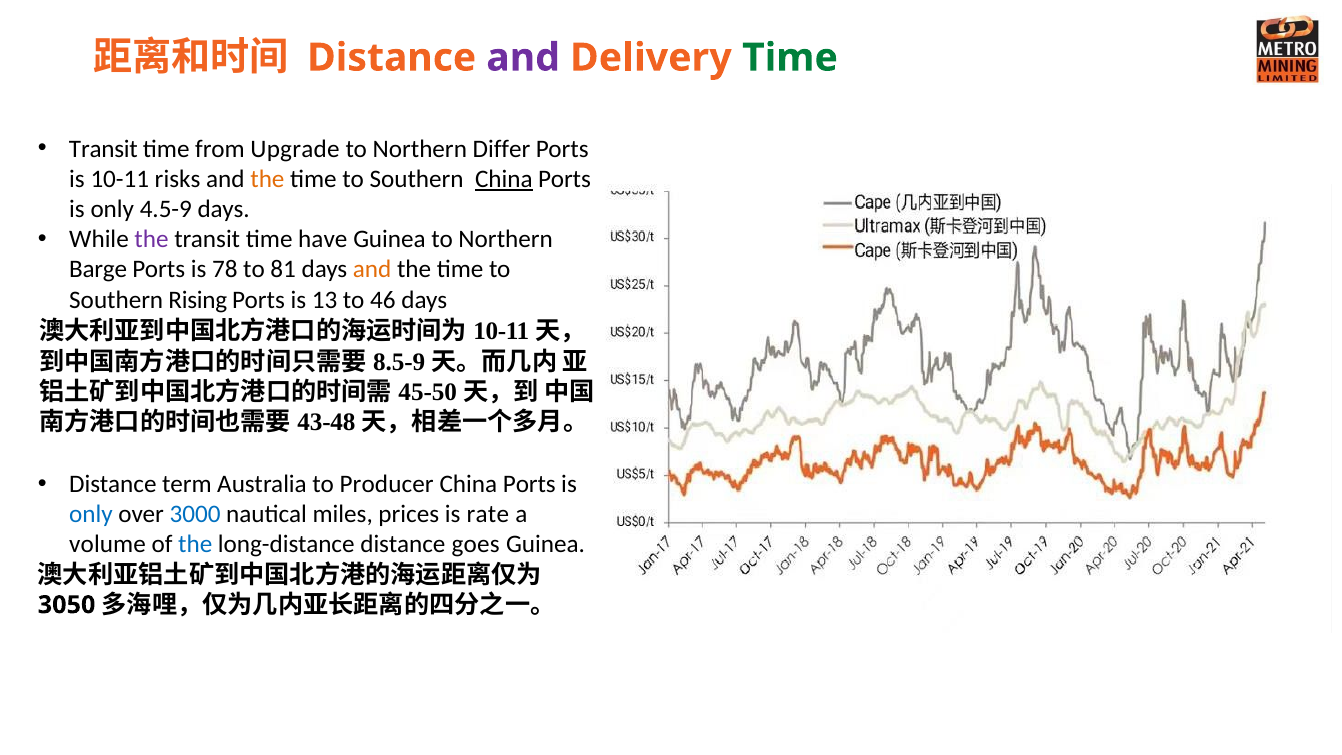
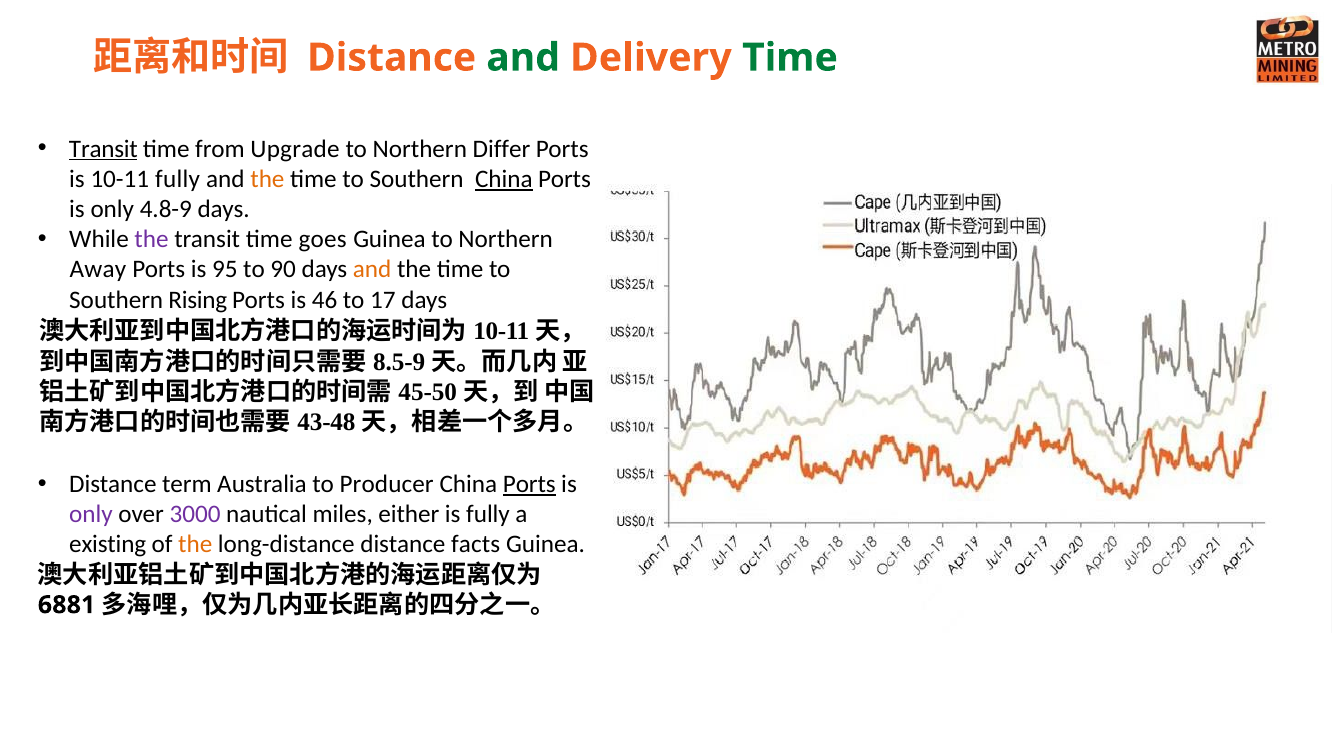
and colour: purple -> green (523, 58)
Transit underline: none -> present (103, 149)
10-11 risks: risks -> fully (178, 179)
4.5-9: 4.5-9 -> 4.8-9 (166, 209)
have: have -> goes (323, 239)
Barge: Barge -> Away (98, 270)
78: 78 -> 95 (225, 270)
81: 81 -> 90 (283, 270)
13: 13 -> 46 (325, 300)
46: 46 -> 17 (383, 300)
Ports underline: none -> present (529, 484)
only colour: blue -> purple (91, 514)
3000 colour: blue -> purple (195, 514)
prices: prices -> either (409, 514)
is rate: rate -> fully (488, 514)
volume: volume -> existing (108, 544)
the colour: blue -> orange (195, 544)
goes: goes -> facts (476, 544)
3050: 3050 -> 6881 (67, 605)
